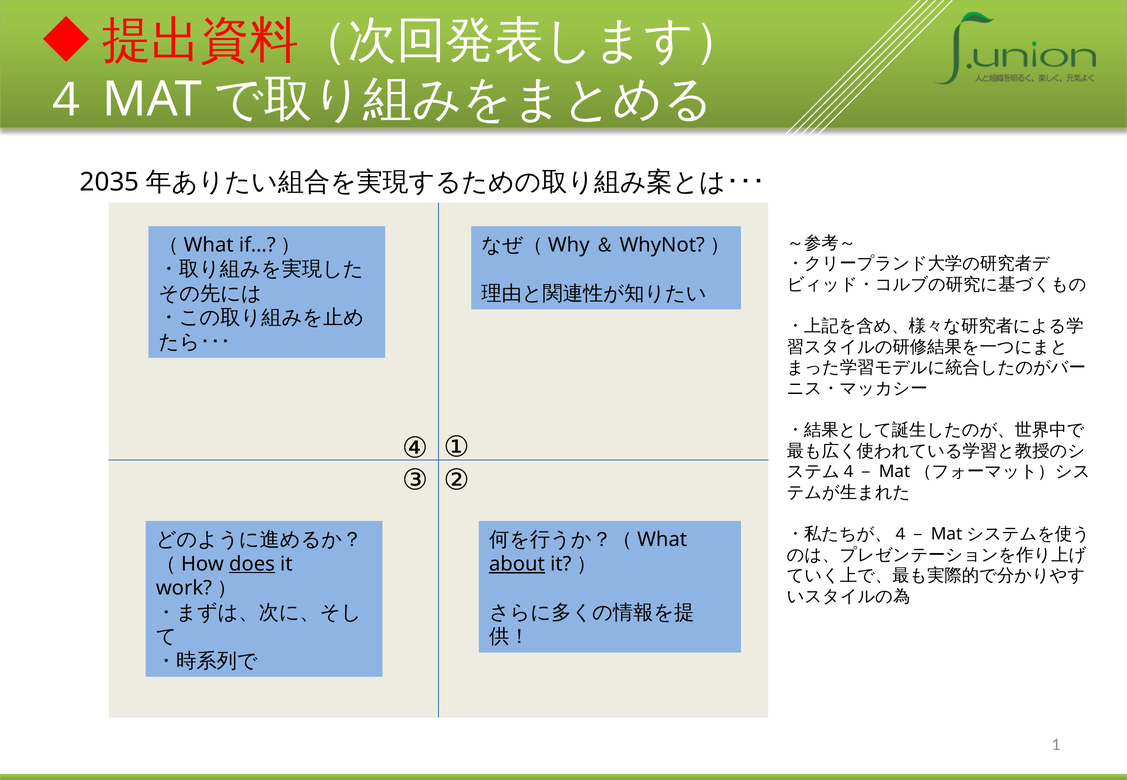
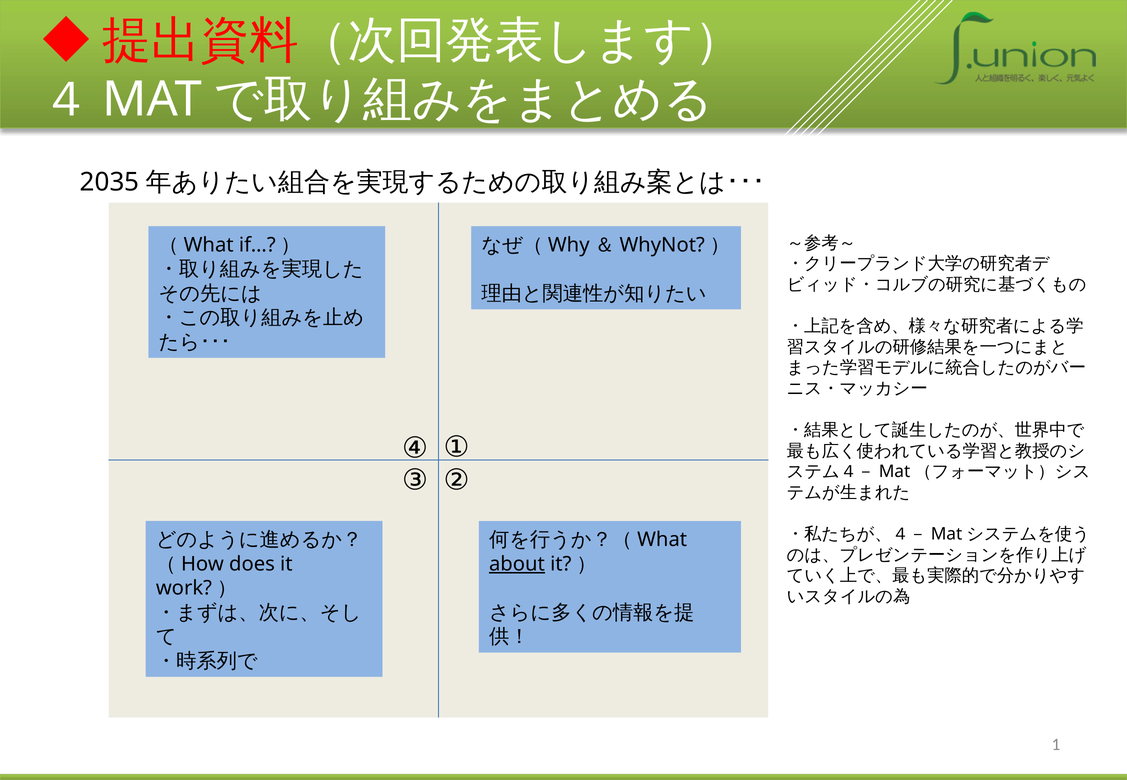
does underline: present -> none (252, 564)
